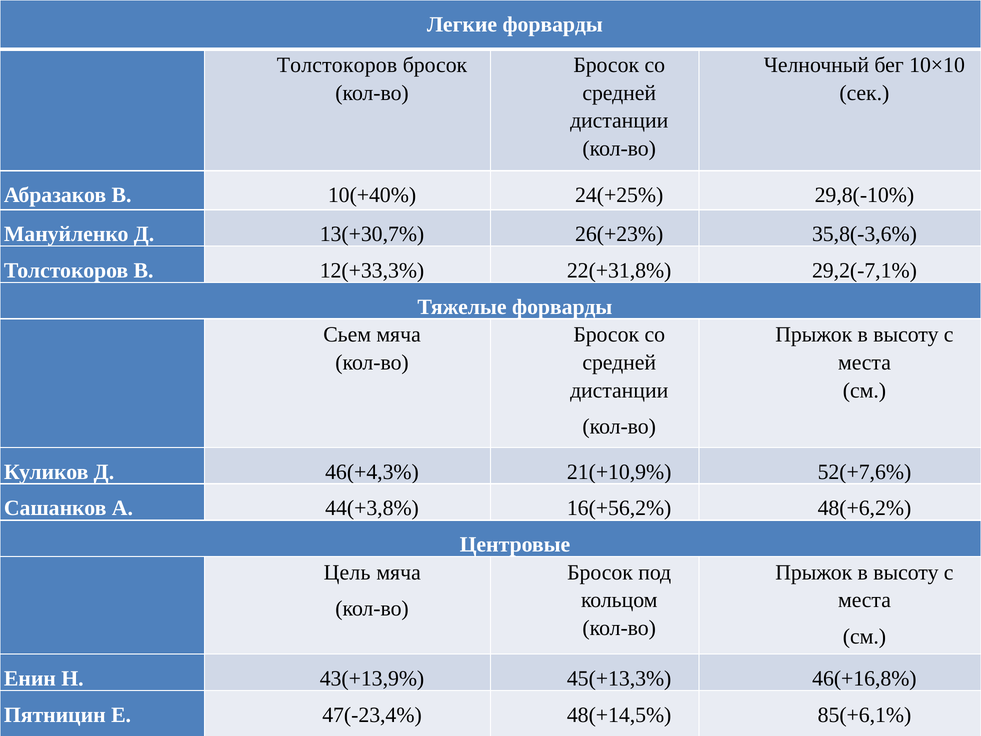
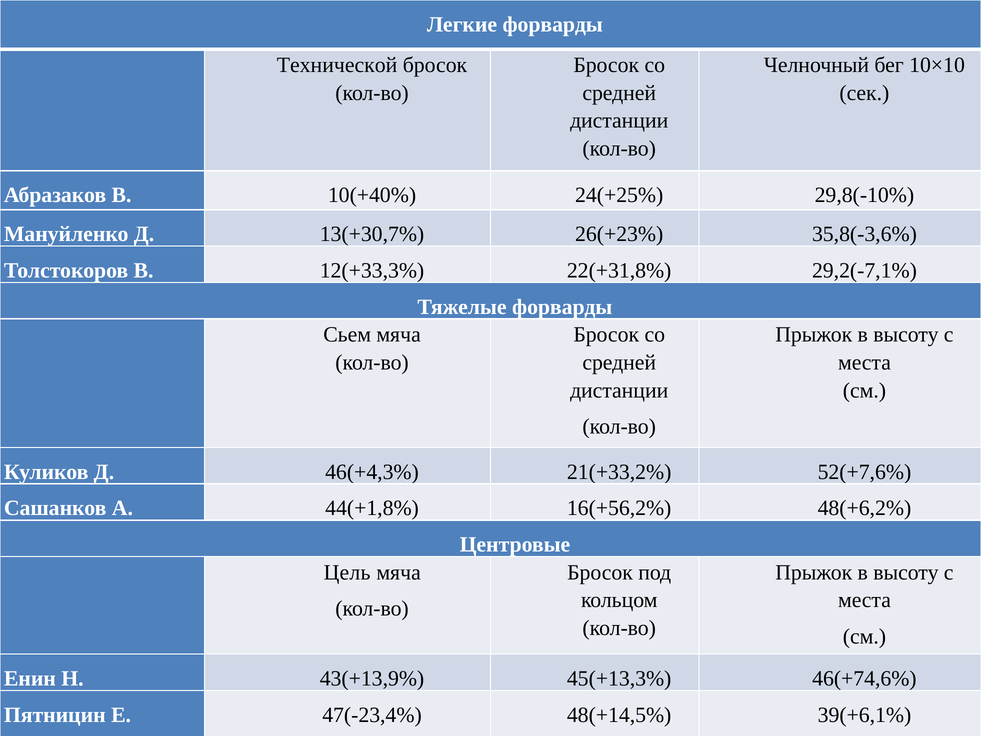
Толстокоров: Толстокоров -> Технической (337, 65)
21(+10,9%: 21(+10,9% -> 21(+33,2% (619, 472)
44(+3,8%: 44(+3,8% -> 44(+1,8% (372, 508)
46(+16,8%: 46(+16,8% -> 46(+74,6% (864, 678)
85(+6,1%: 85(+6,1% -> 39(+6,1% (864, 715)
